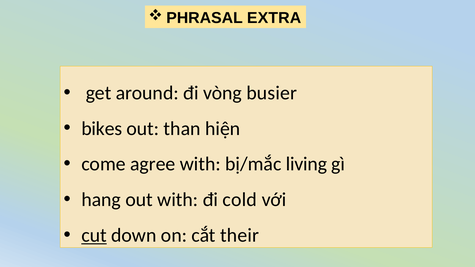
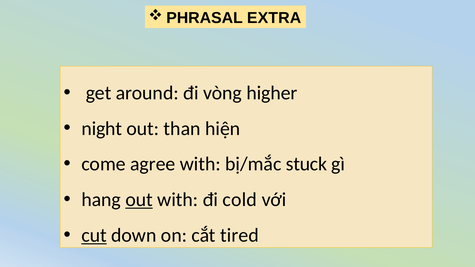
busier: busier -> higher (272, 93)
bikes: bikes -> night (102, 129)
living: living -> stuck (306, 164)
out underline: none -> present (139, 200)
their: their -> tired (240, 235)
